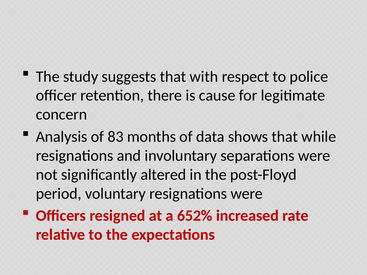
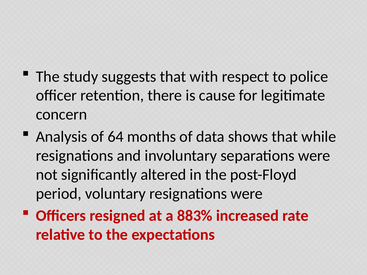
83: 83 -> 64 (116, 137)
652%: 652% -> 883% (195, 216)
